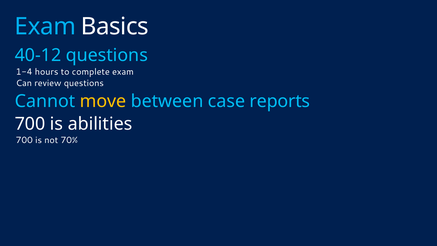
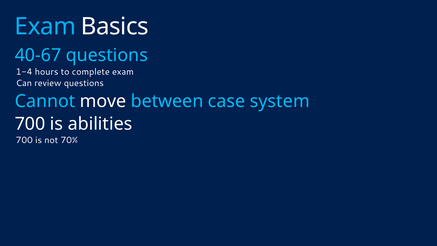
40-12: 40-12 -> 40-67 (38, 55)
move colour: yellow -> white (103, 101)
reports: reports -> system (280, 101)
